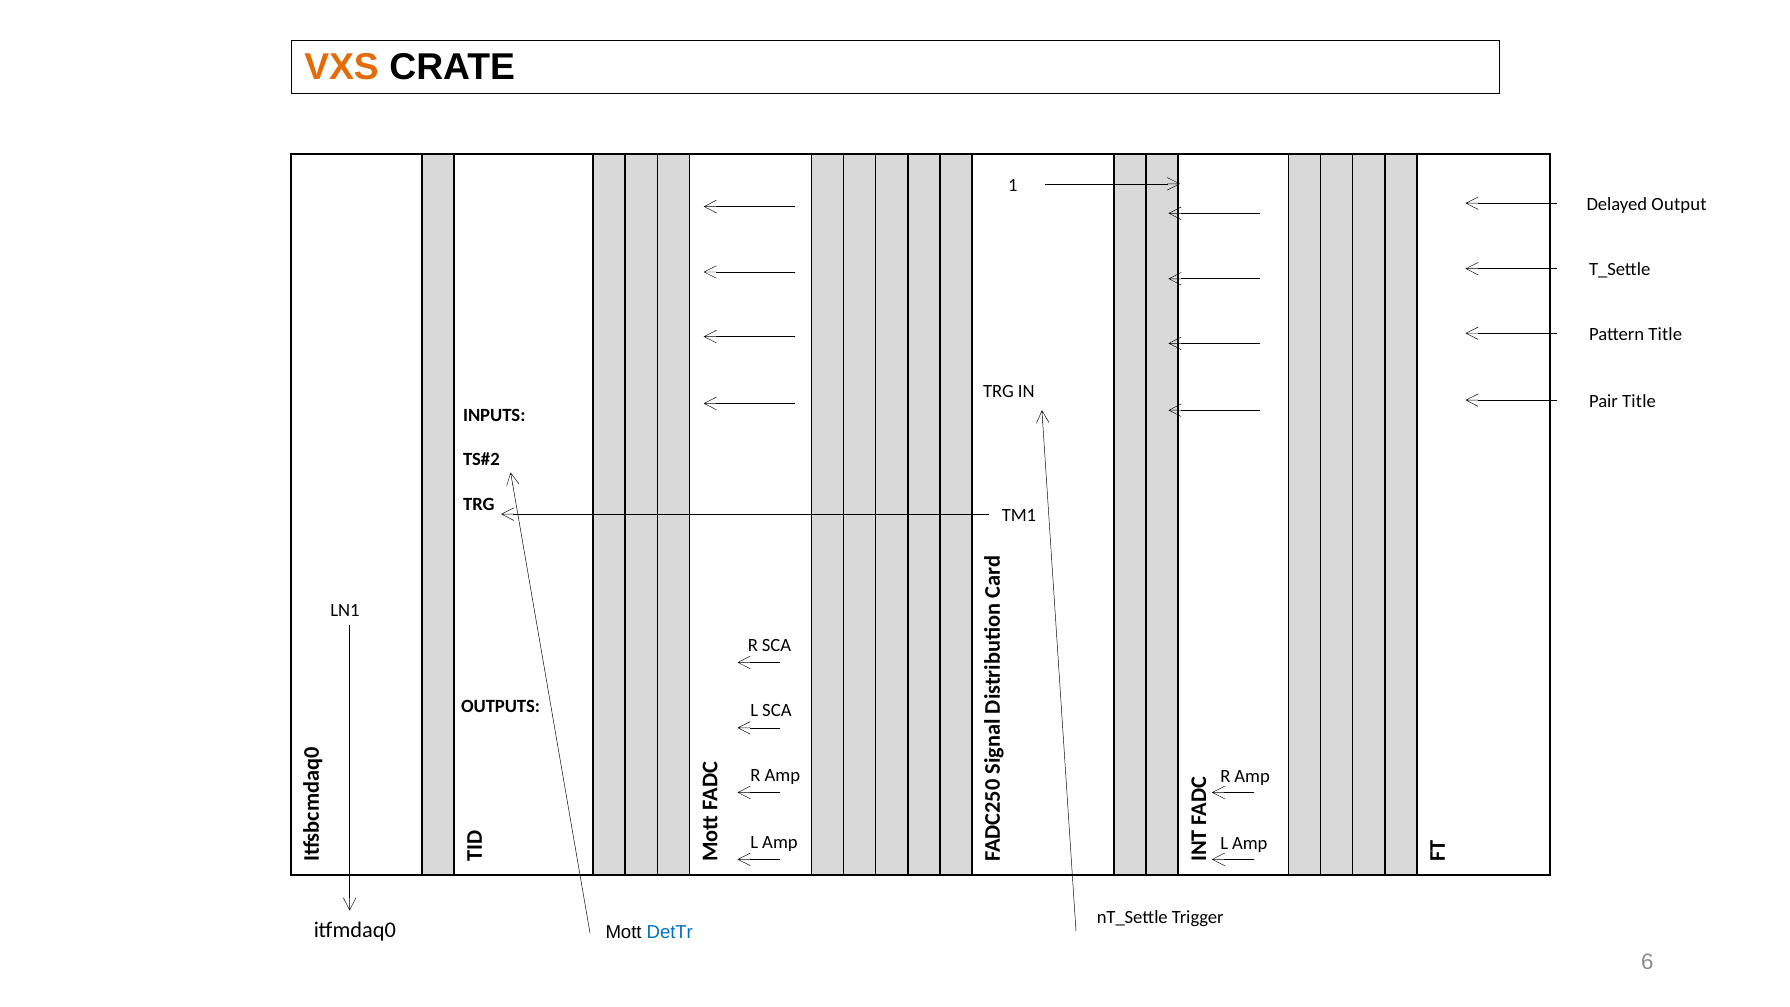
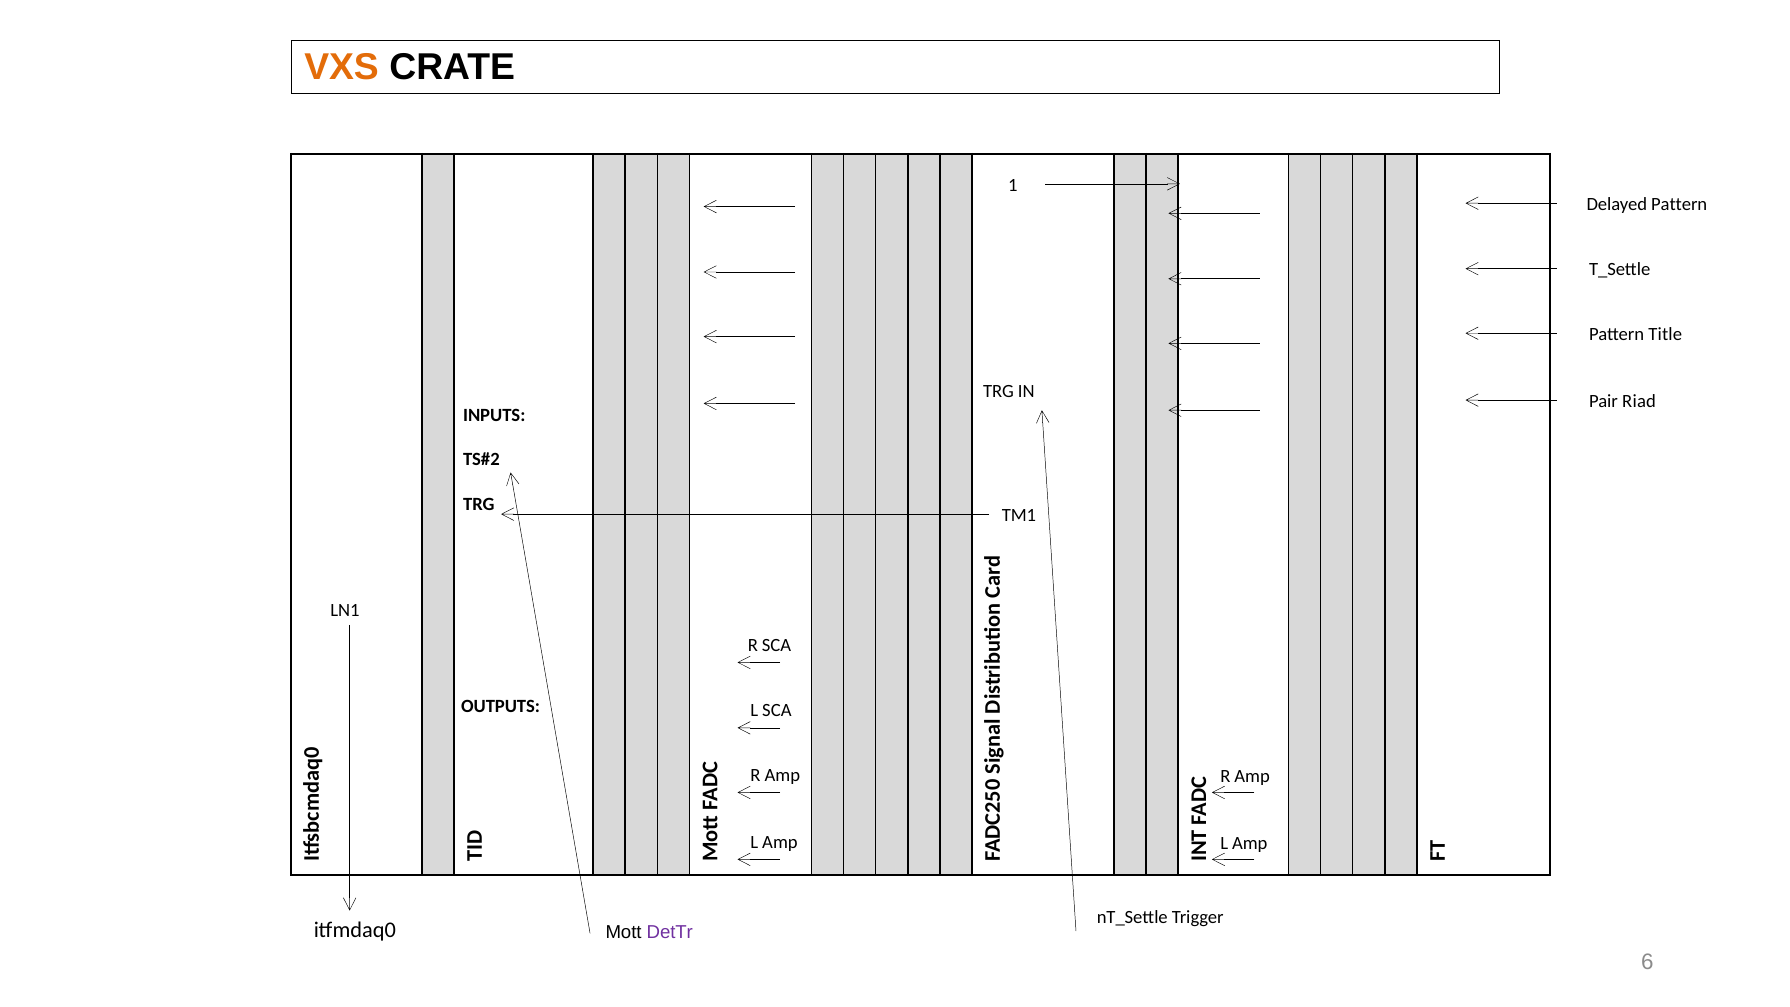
Delayed Output: Output -> Pattern (1679, 204)
Pair Title: Title -> Riad (1639, 401)
DetTr colour: blue -> purple (670, 932)
